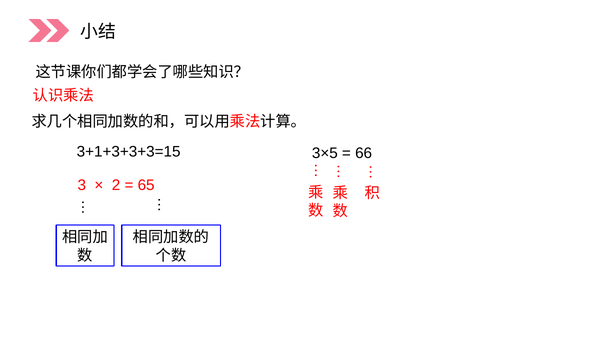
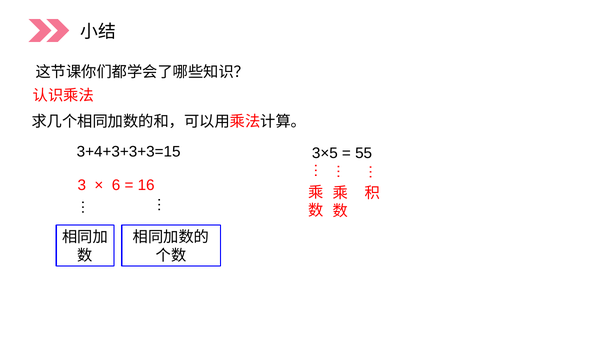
3+1+3+3+3=15: 3+1+3+3+3=15 -> 3+4+3+3+3=15 (129, 152)
66: 66 -> 55 (364, 153)
2: 2 -> 6 (116, 185)
65: 65 -> 16 (146, 185)
